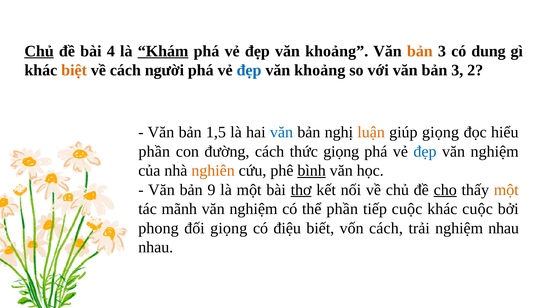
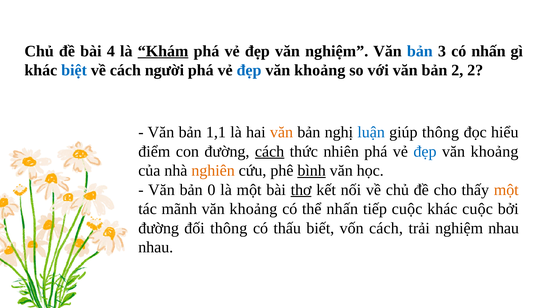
Chủ underline: present -> none (39, 51)
khoảng: khoảng -> nghiệm (337, 51)
bản colour: orange -> blue (420, 51)
có dung: dung -> nhấn (488, 51)
biệt colour: orange -> blue (74, 70)
với văn bản 3: 3 -> 2 (457, 70)
1,5: 1,5 -> 1,1 (216, 132)
văn colour: blue -> orange (281, 132)
luận colour: orange -> blue (371, 132)
giúp giọng: giọng -> thông (441, 132)
phần: phần -> điểm (154, 152)
cách underline: none -> present (270, 152)
thức giọng: giọng -> nhiên (341, 152)
nghiệm: nghiệm -> khoảng (495, 152)
9: 9 -> 0 (211, 190)
cho underline: present -> none (445, 190)
nghiệm: nghiệm -> khoảng (253, 209)
thể phần: phần -> nhấn (342, 209)
phong: phong -> đường (159, 228)
đối giọng: giọng -> thông (229, 228)
điệu: điệu -> thấu (287, 228)
